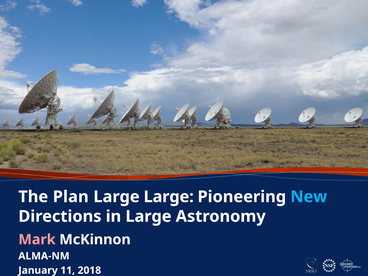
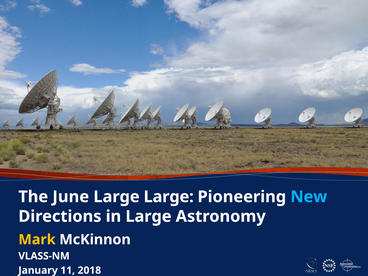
Plan: Plan -> June (71, 197)
Mark colour: pink -> yellow (37, 240)
ALMA-NM: ALMA-NM -> VLASS-NM (44, 256)
